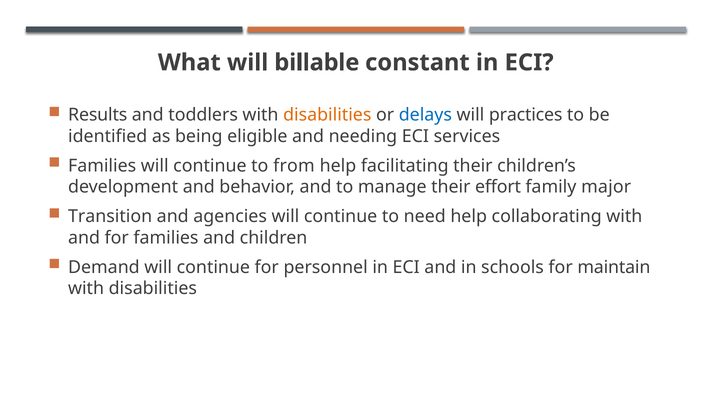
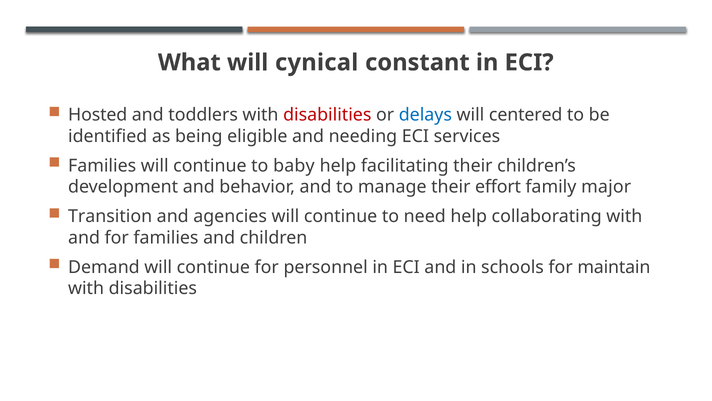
billable: billable -> cynical (317, 62)
Results: Results -> Hosted (98, 115)
disabilities colour: orange -> red (327, 115)
practices: practices -> centered (526, 115)
from: from -> baby (294, 165)
